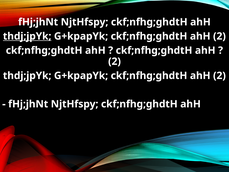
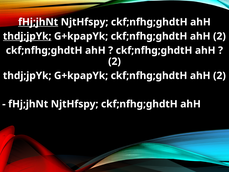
fHj;jhNt underline: none -> present (38, 22)
